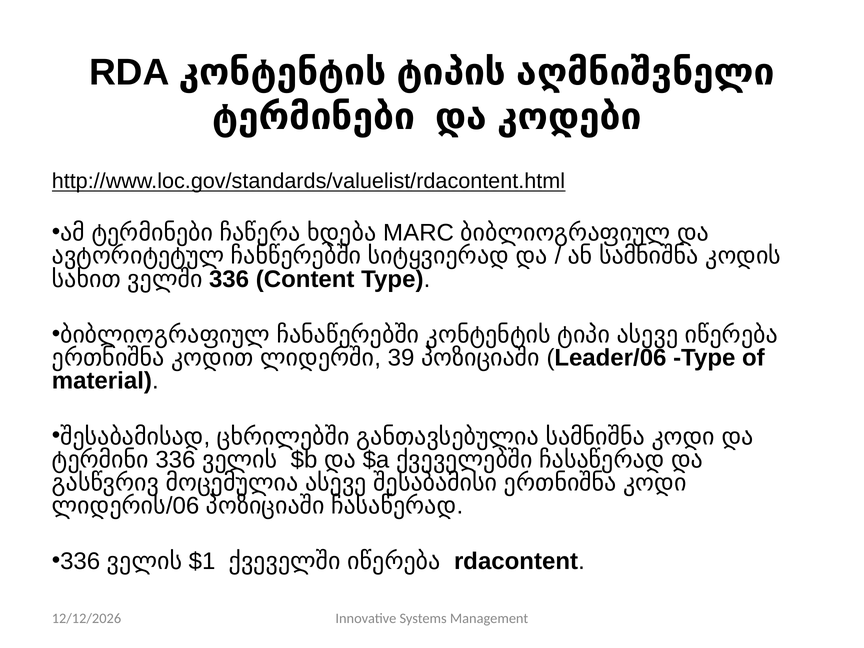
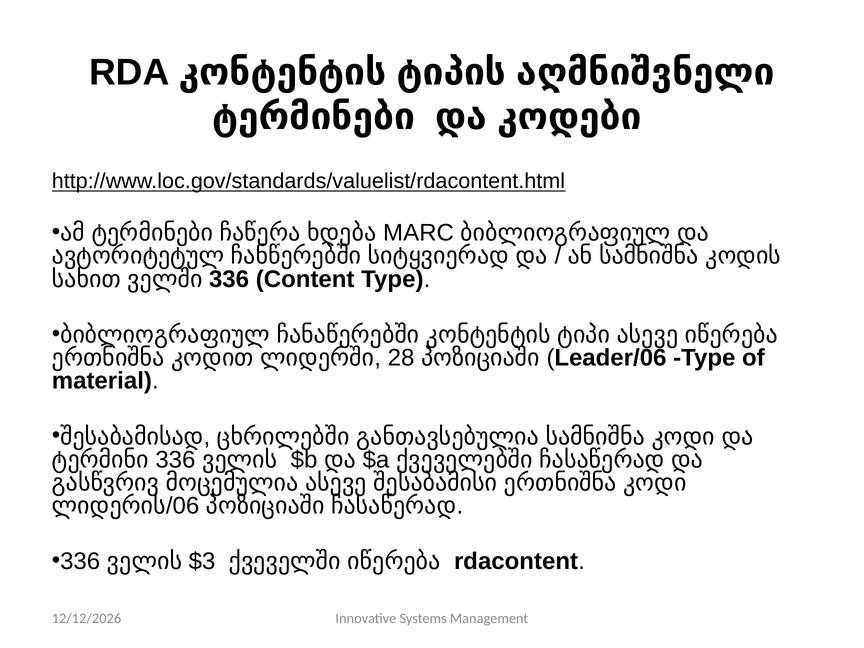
39: 39 -> 28 (401, 358)
$1: $1 -> $3 (202, 561)
